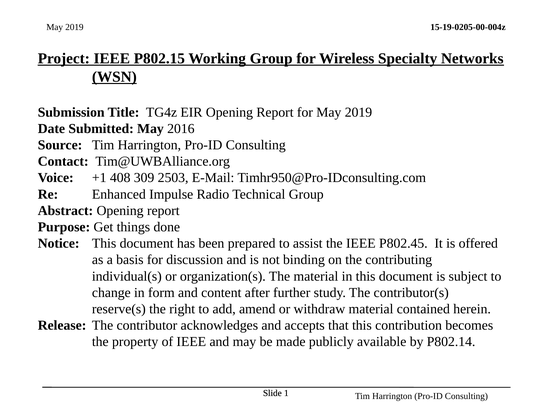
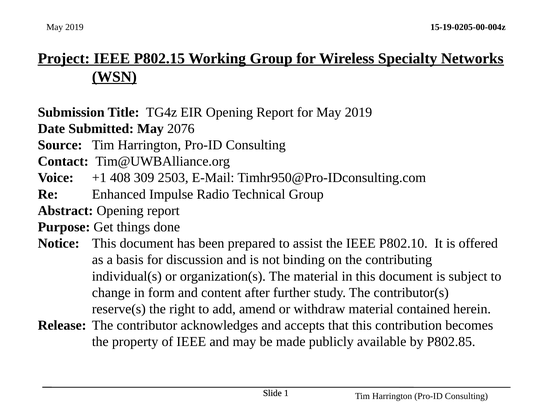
2016: 2016 -> 2076 (181, 129)
P802.45: P802.45 -> P802.10 (403, 244)
P802.14: P802.14 -> P802.85 (451, 342)
